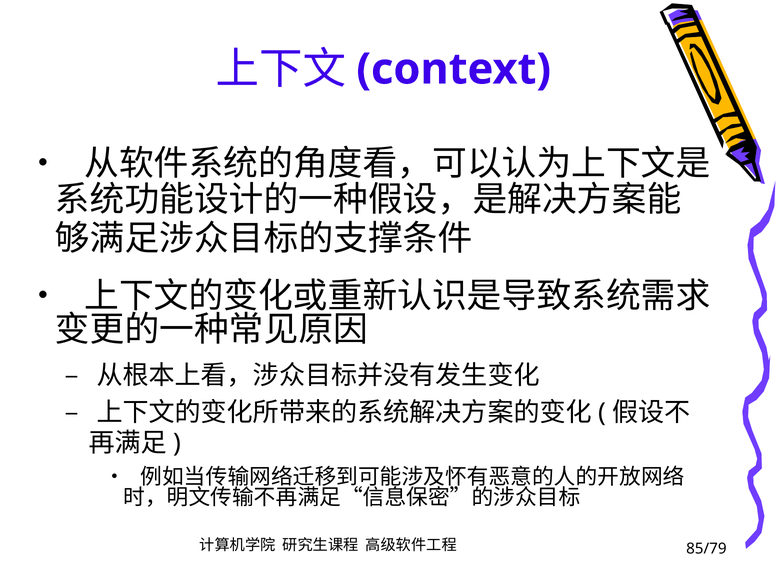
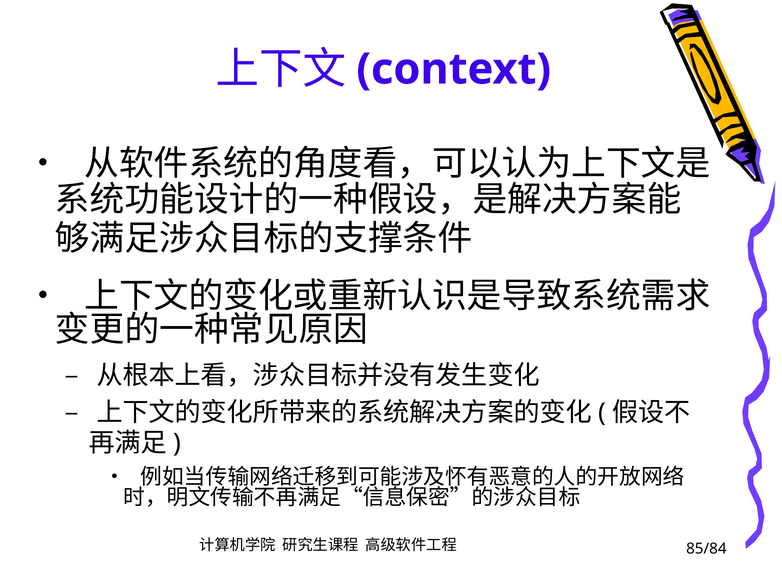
85/79: 85/79 -> 85/84 (706, 549)
